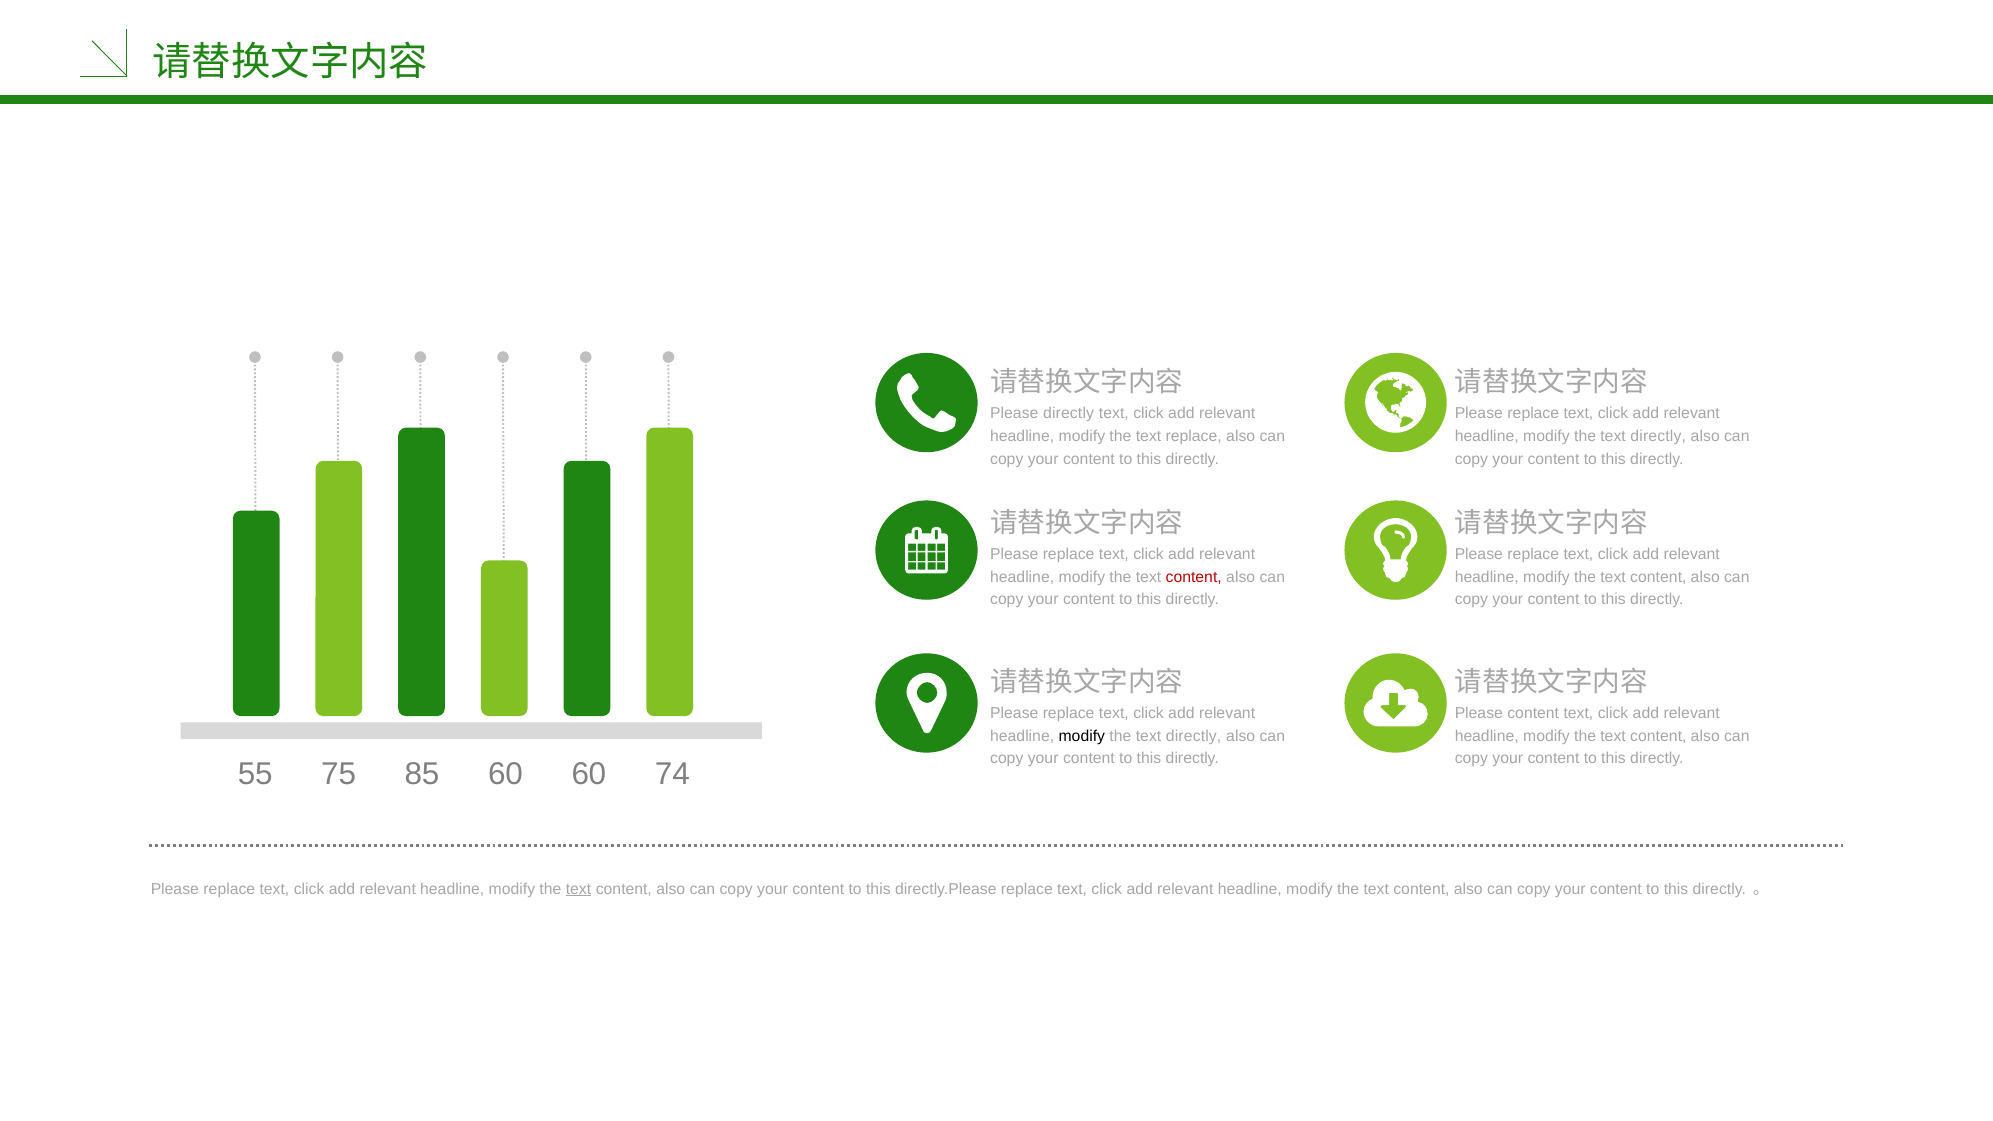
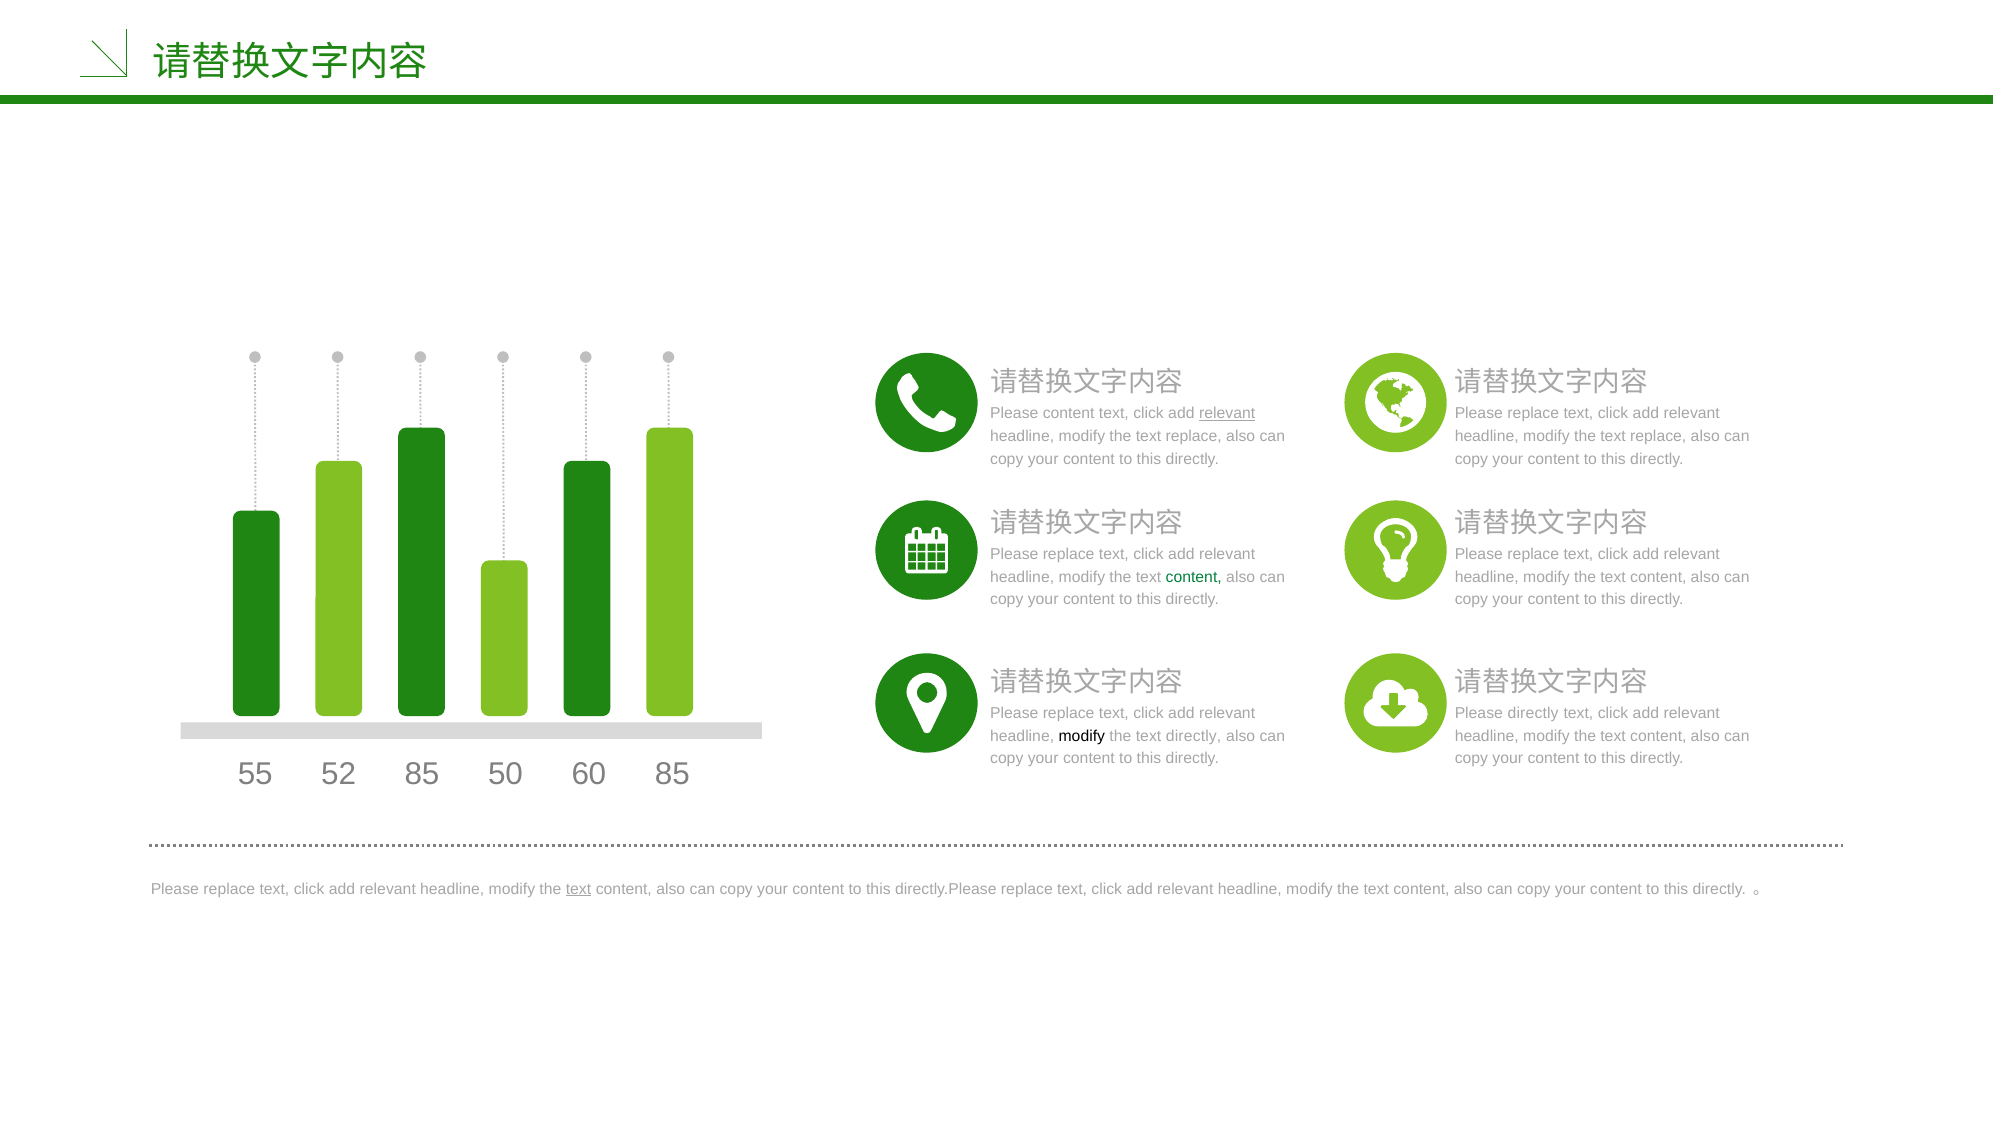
Please directly: directly -> content (1069, 414)
relevant underline: none -> present (1227, 414)
directly: directly -> replace (1658, 436)
content colour: red -> green (1194, 577)
Please content: content -> directly (1533, 713)
75: 75 -> 52 (339, 774)
85 60: 60 -> 50 (505, 774)
60 74: 74 -> 85 (672, 774)
